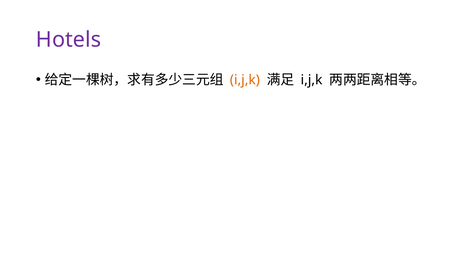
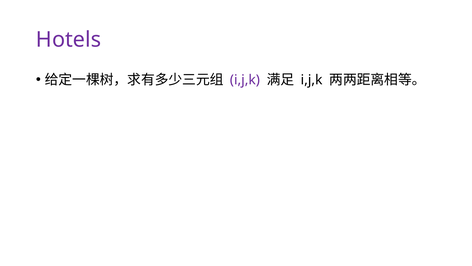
i,j,k colour: orange -> purple (245, 80)
